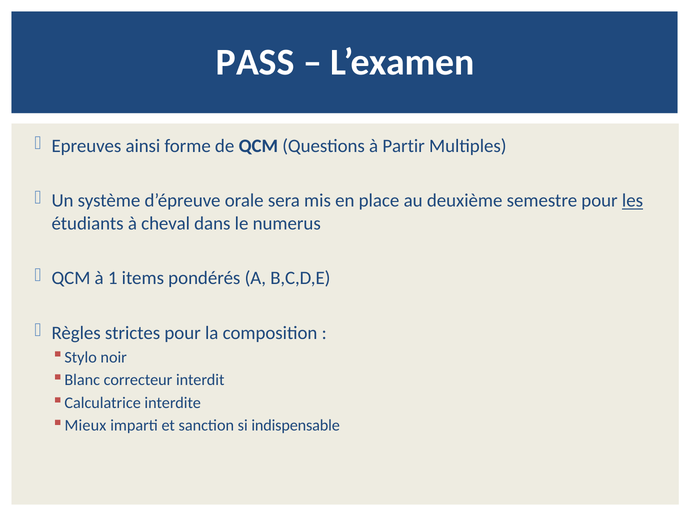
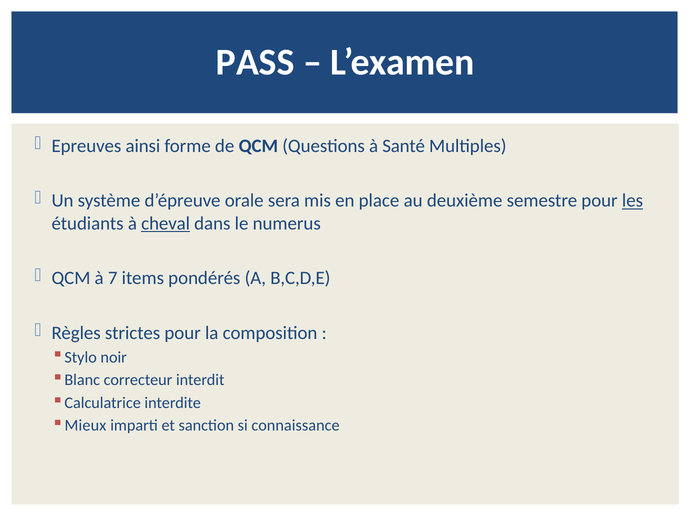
Partir: Partir -> Santé (404, 146)
cheval underline: none -> present (166, 224)
1: 1 -> 7 (113, 278)
indispensable: indispensable -> connaissance (296, 426)
